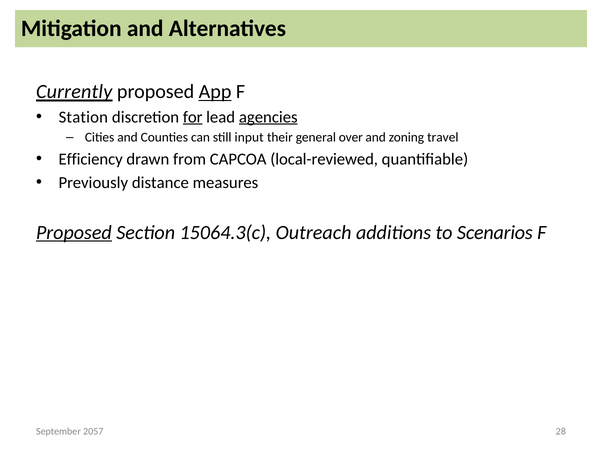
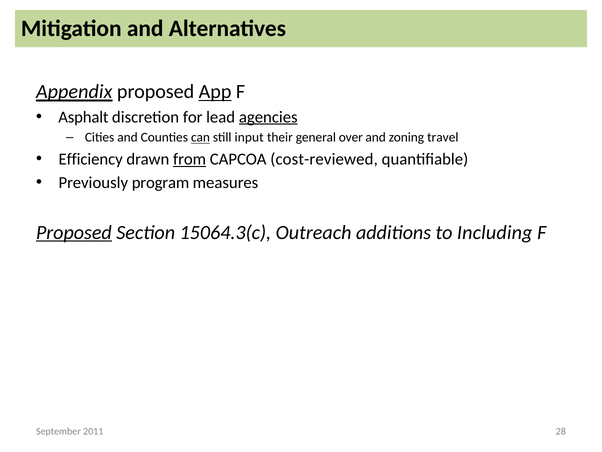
Currently: Currently -> Appendix (74, 92)
Station: Station -> Asphalt (83, 117)
for underline: present -> none (193, 117)
can underline: none -> present (201, 137)
from underline: none -> present (190, 159)
local-reviewed: local-reviewed -> cost-reviewed (324, 159)
distance: distance -> program (160, 182)
Scenarios: Scenarios -> Including (495, 232)
2057: 2057 -> 2011 (93, 431)
